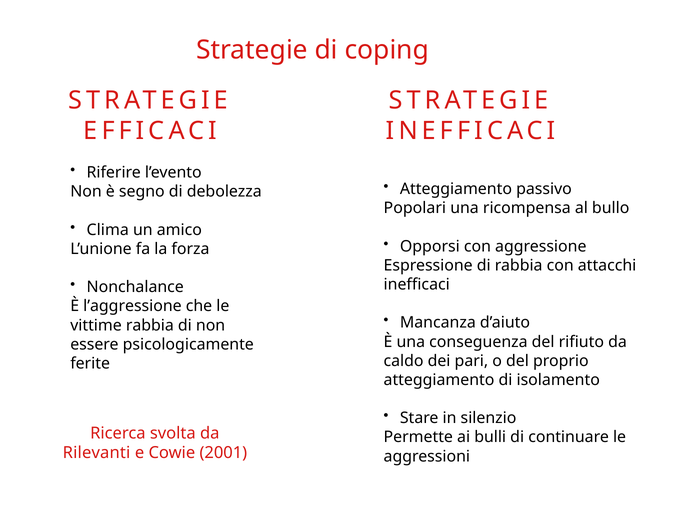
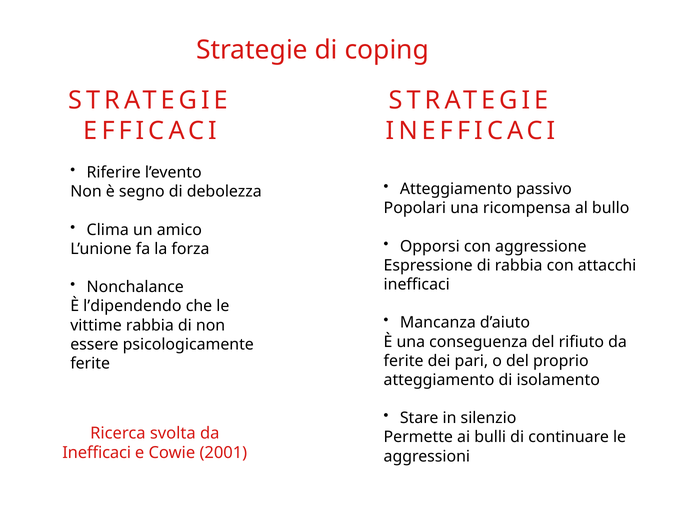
l’aggressione: l’aggressione -> l’dipendendo (132, 306)
caldo: caldo -> ferite (404, 360)
Rilevanti: Rilevanti -> Inefficaci (97, 452)
